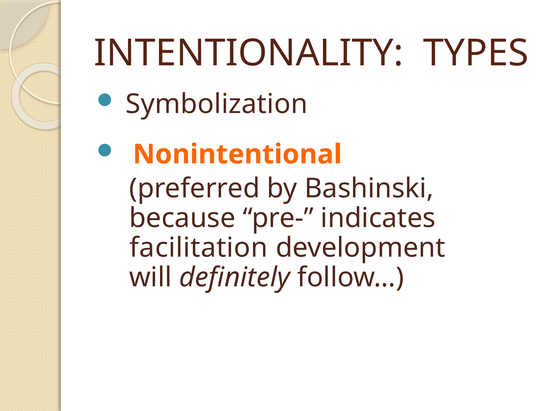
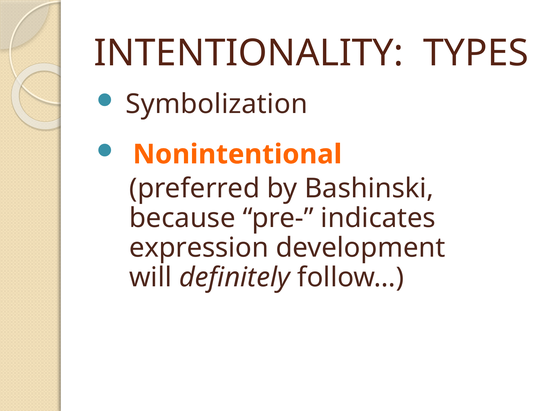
facilitation: facilitation -> expression (199, 248)
